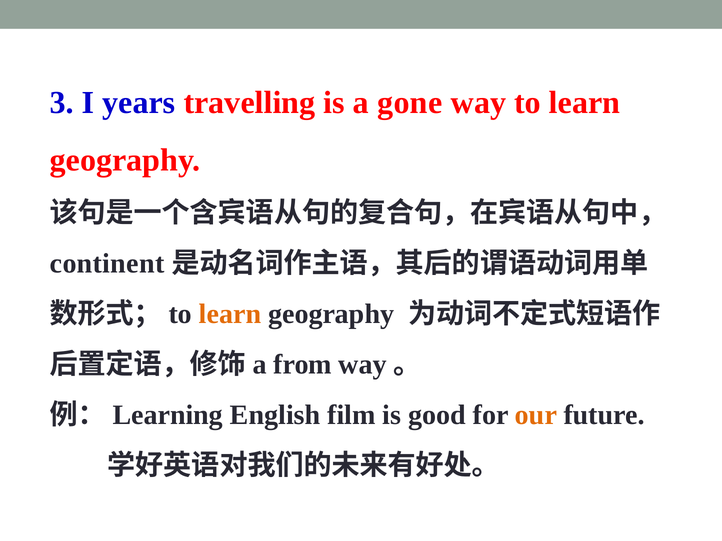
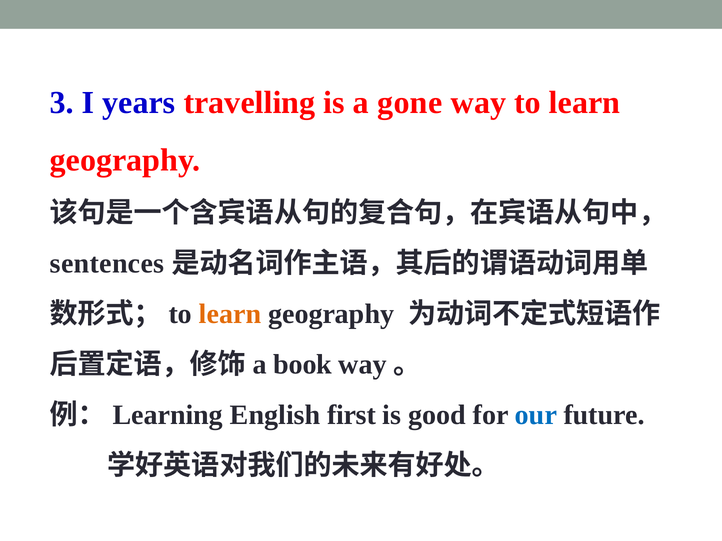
continent: continent -> sentences (107, 264)
from: from -> book (303, 365)
film: film -> first (352, 415)
our colour: orange -> blue (536, 415)
